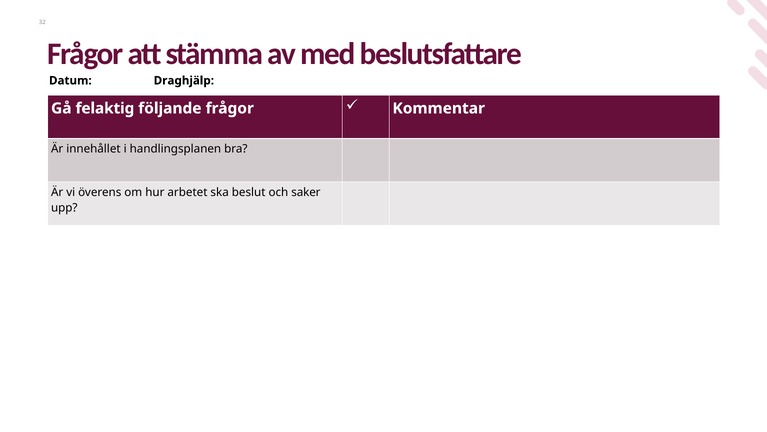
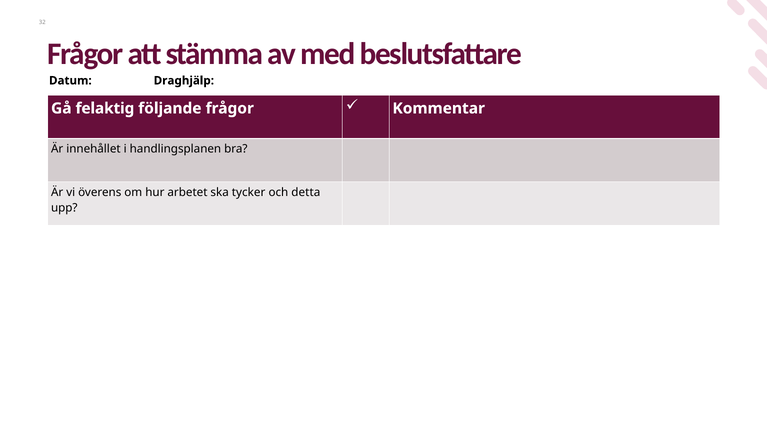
beslut: beslut -> tycker (249, 192)
saker: saker -> detta (306, 192)
